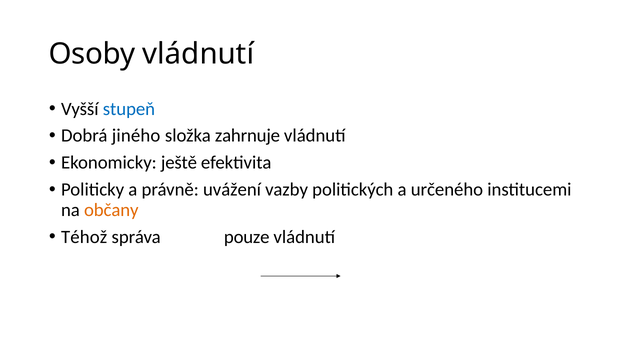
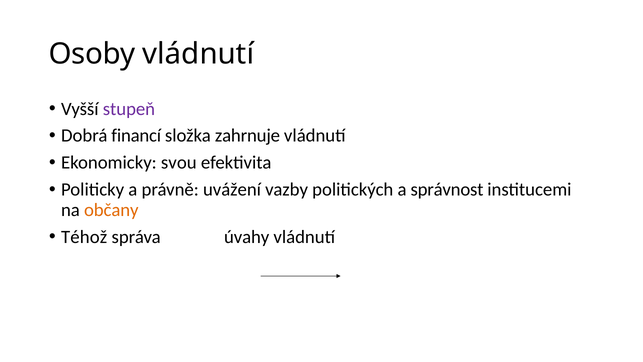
stupeň colour: blue -> purple (129, 109)
jiného: jiného -> financí (136, 136)
ještě: ještě -> svou (179, 163)
určeného: určeného -> správnost (447, 190)
pouze: pouze -> úvahy (247, 237)
